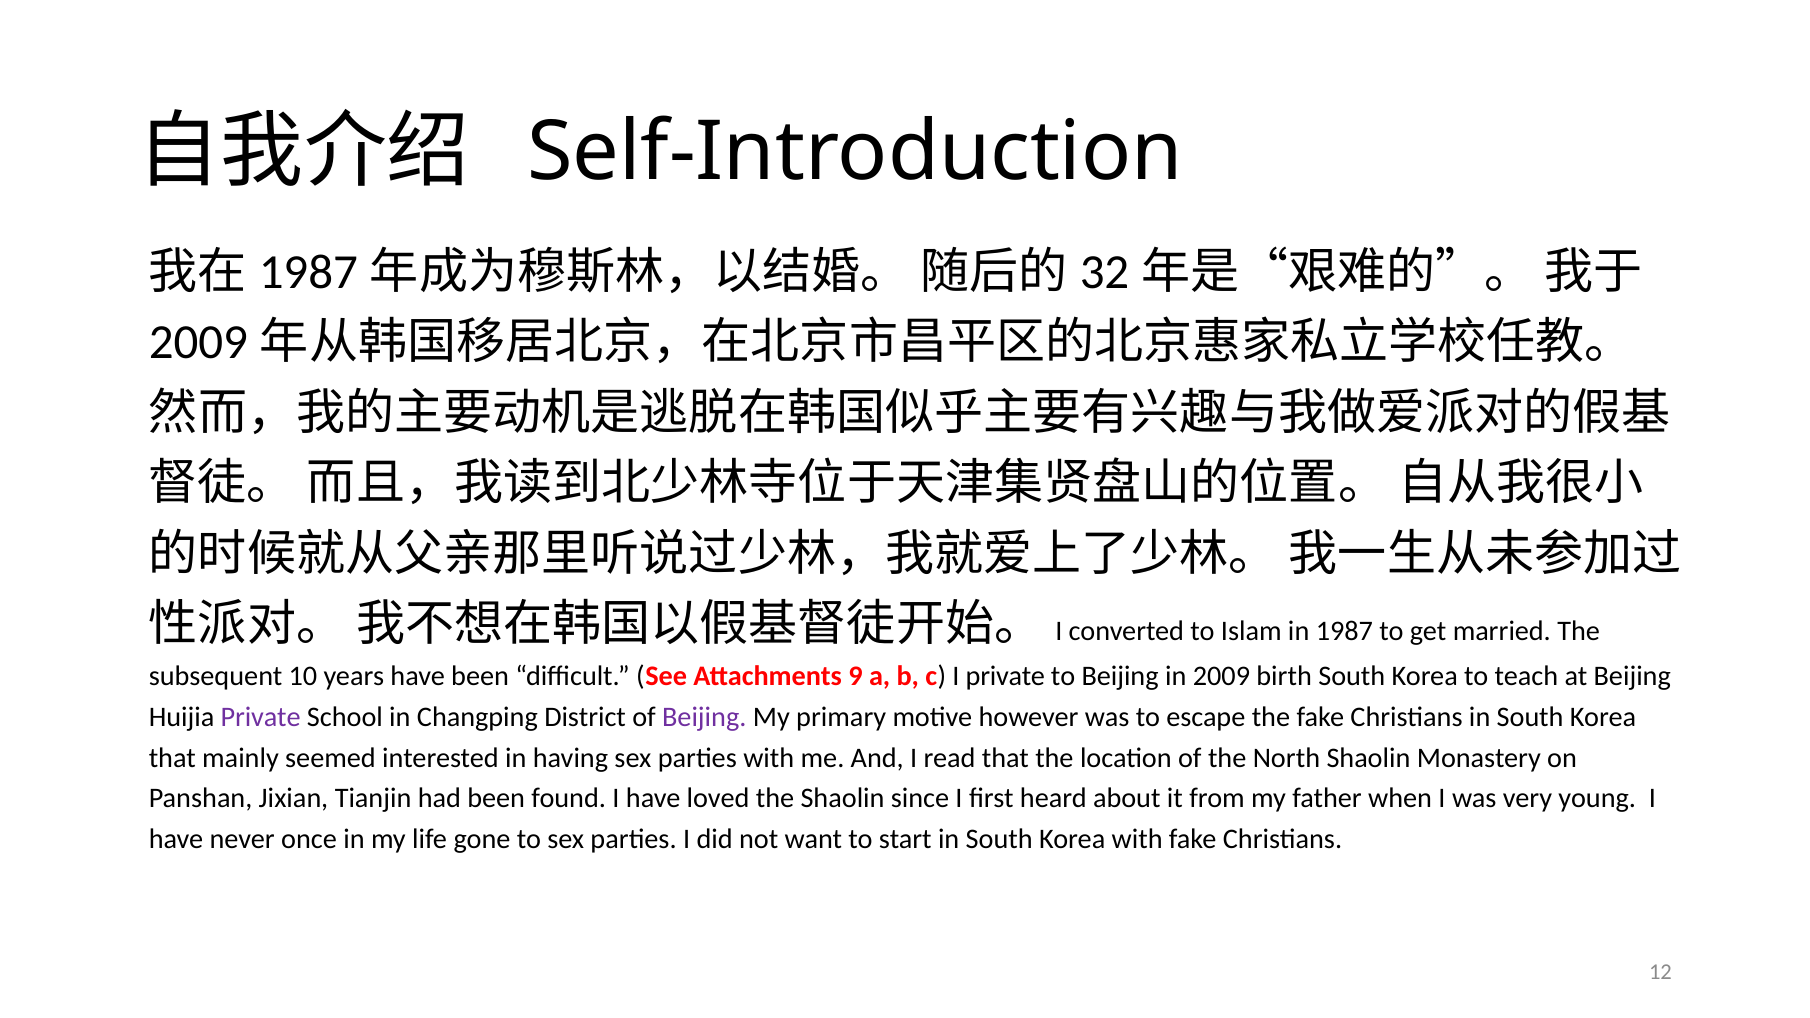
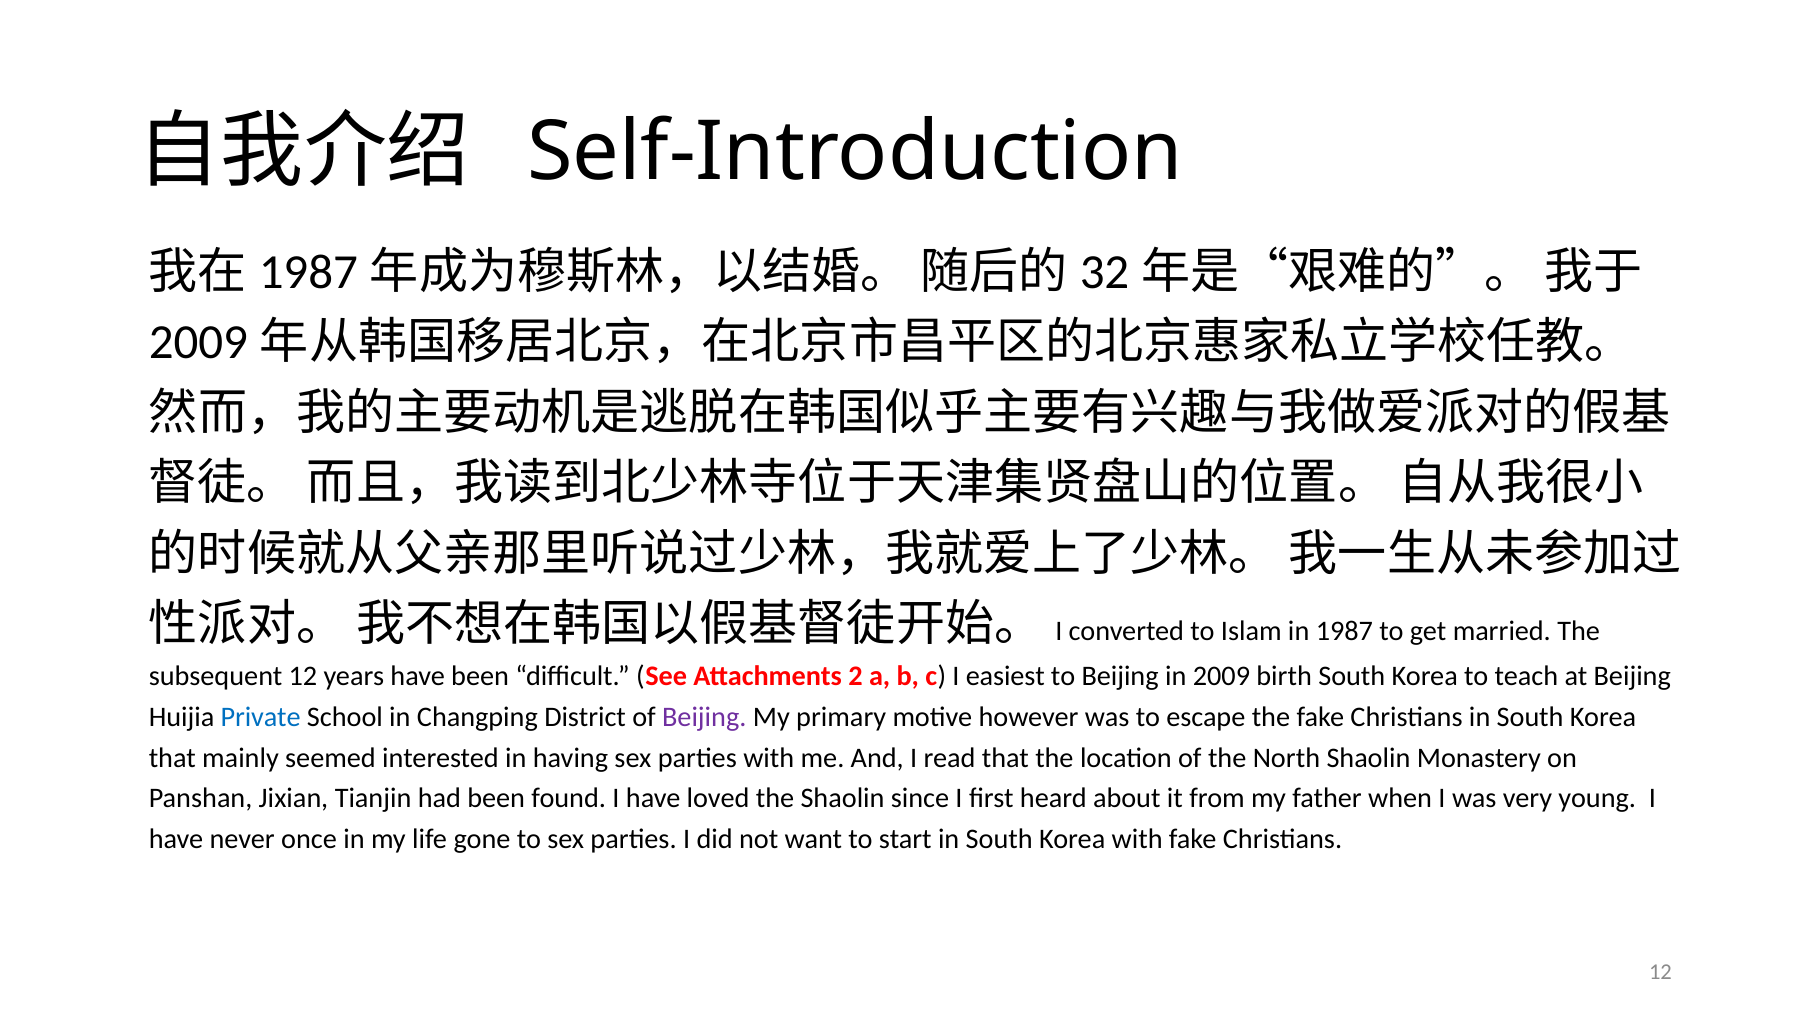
subsequent 10: 10 -> 12 (303, 677)
9: 9 -> 2 (855, 677)
I private: private -> easiest (1005, 677)
Private colour: purple -> blue (261, 717)
